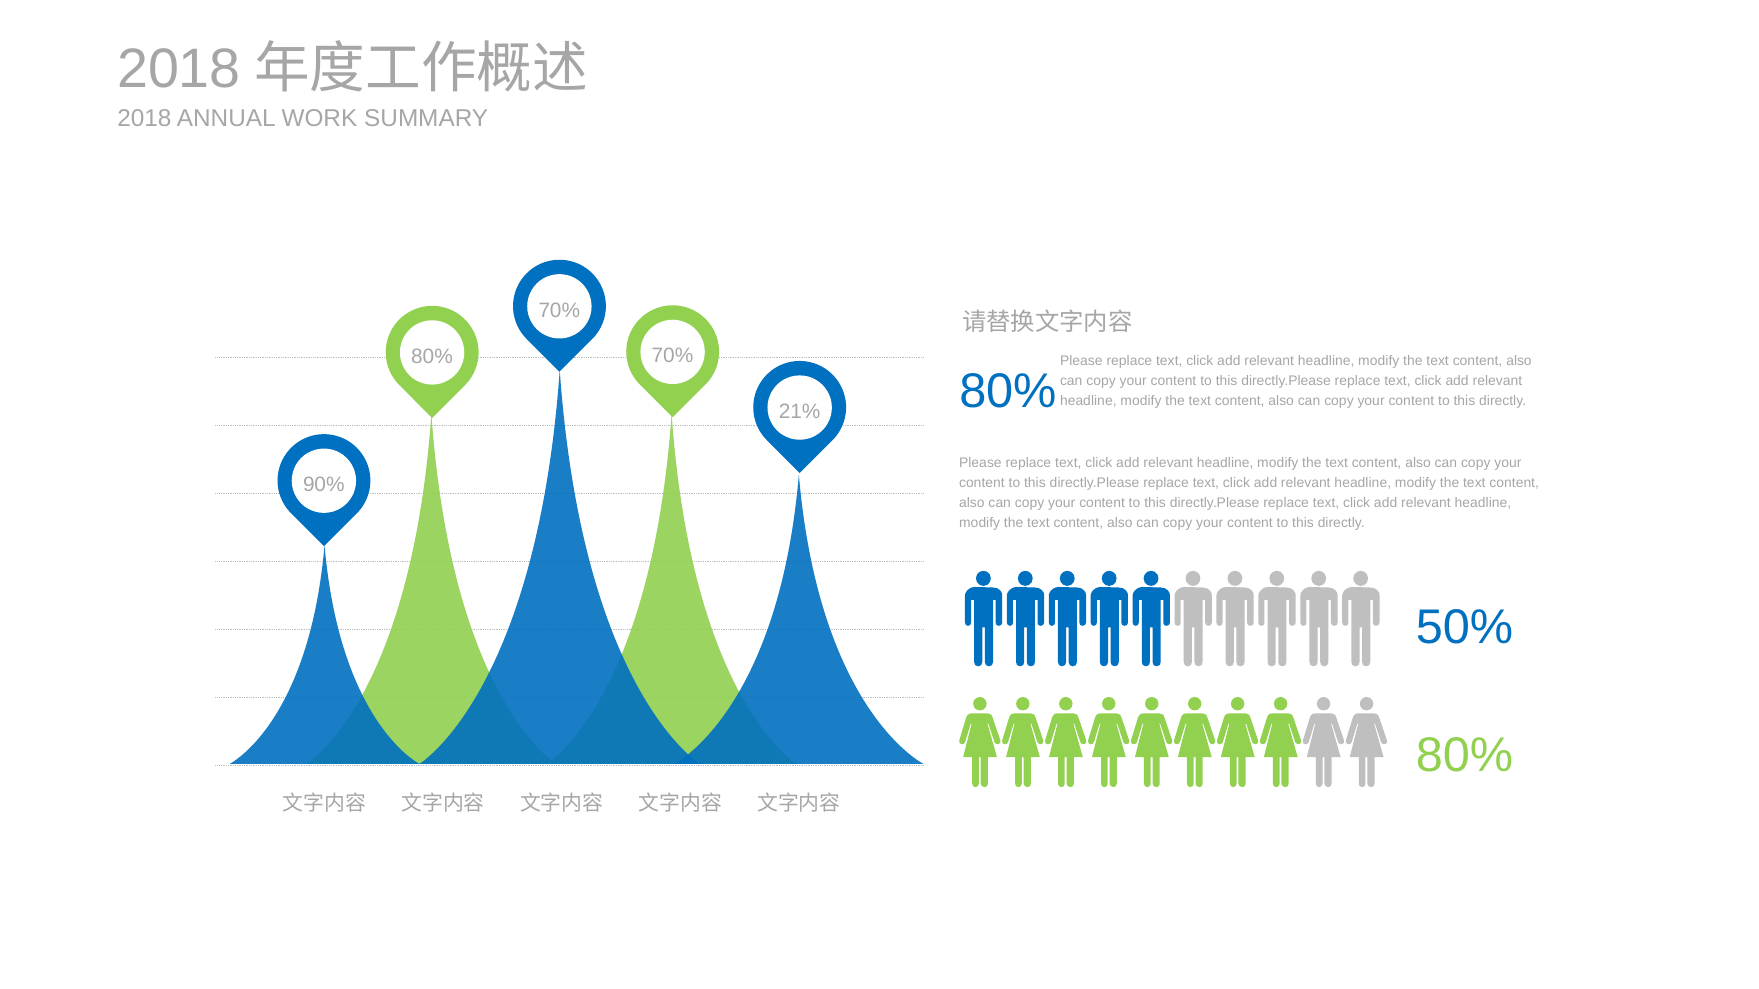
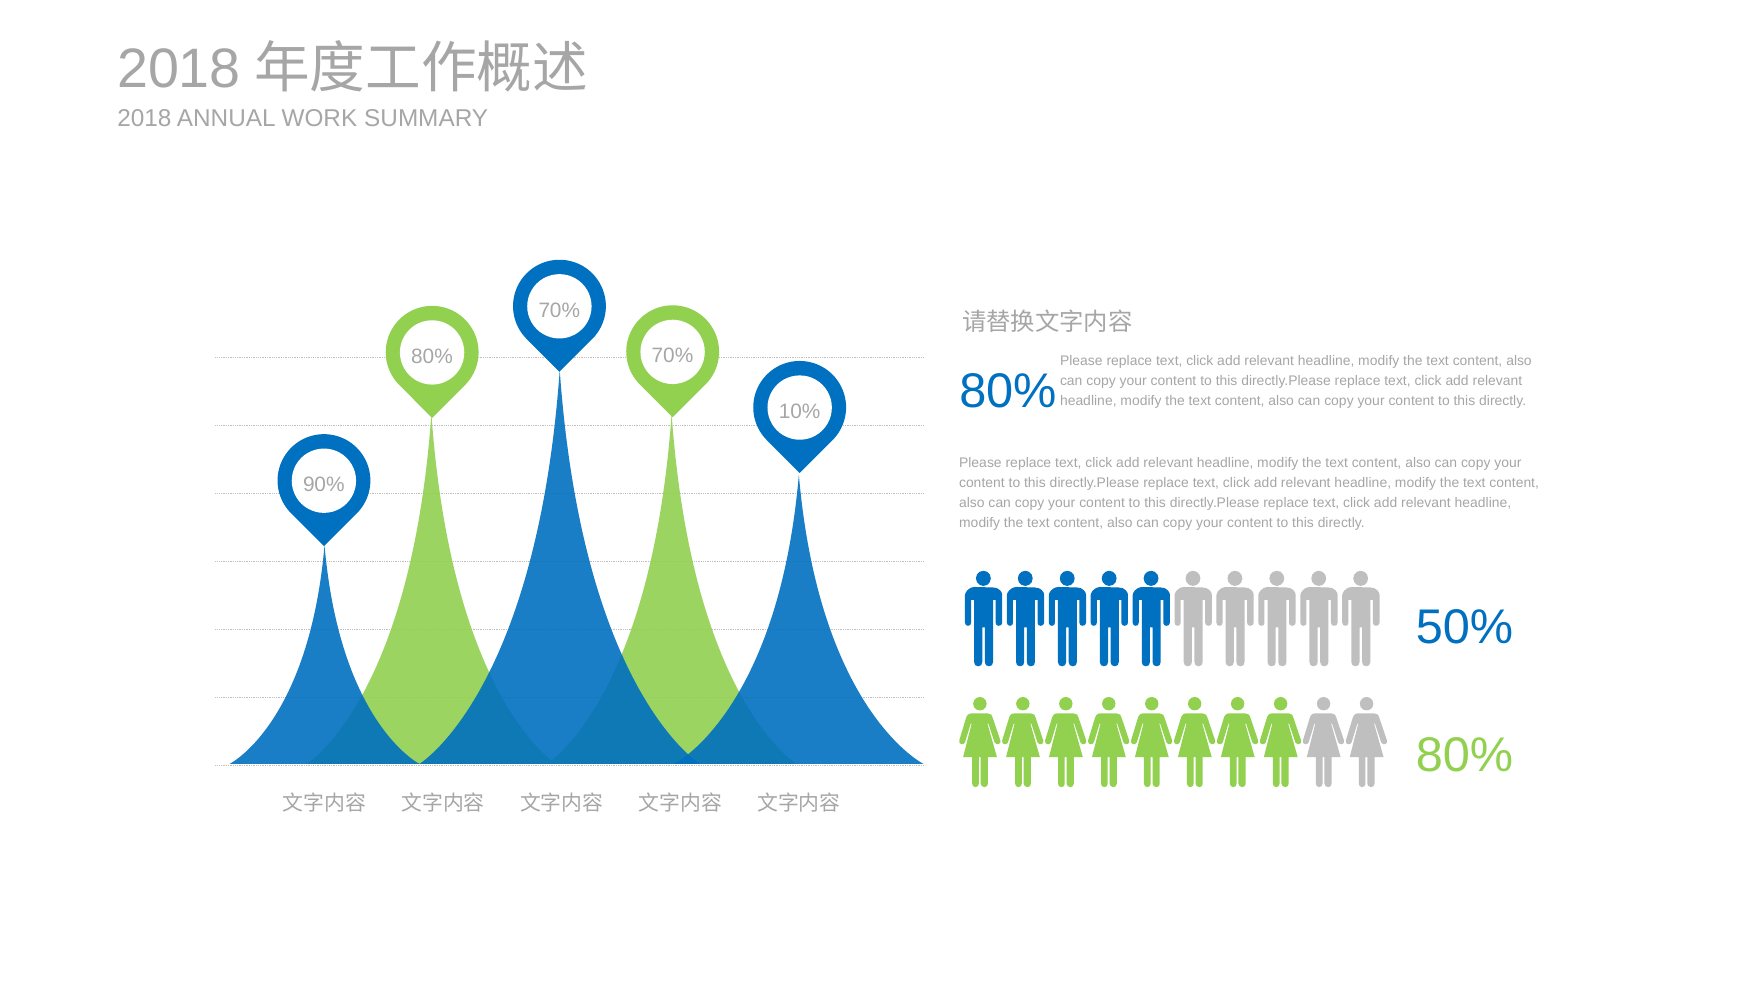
21%: 21% -> 10% (800, 412)
